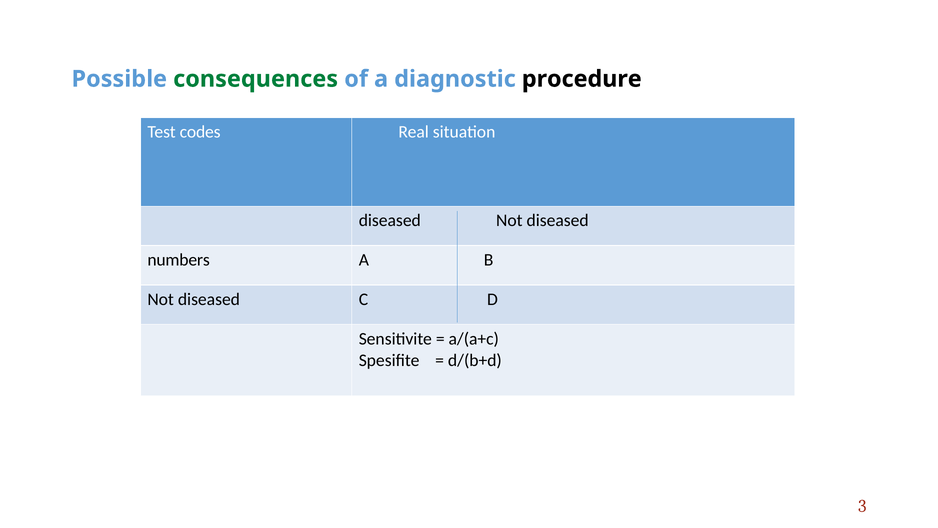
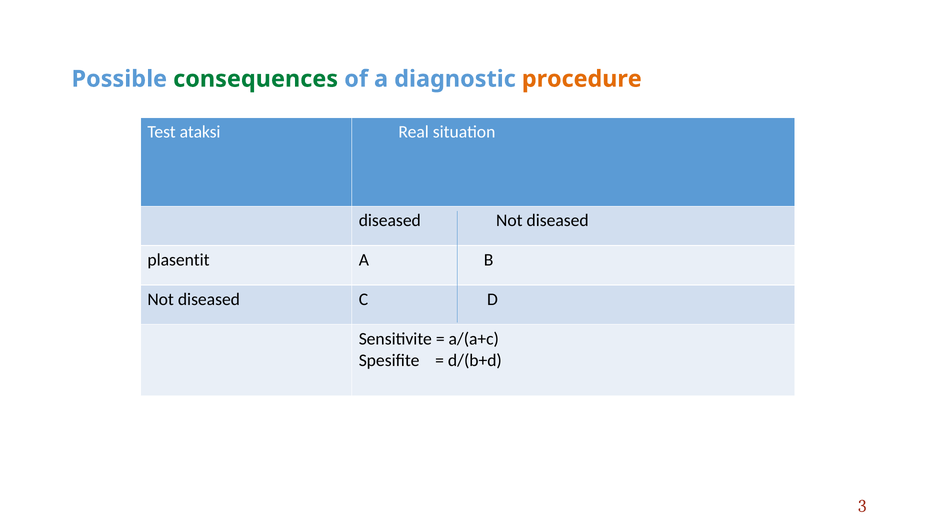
procedure colour: black -> orange (582, 79)
codes: codes -> ataksi (200, 132)
numbers: numbers -> plasentit (179, 260)
